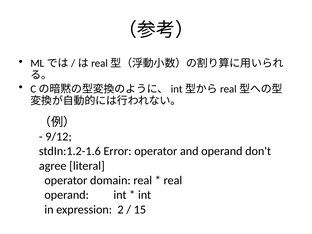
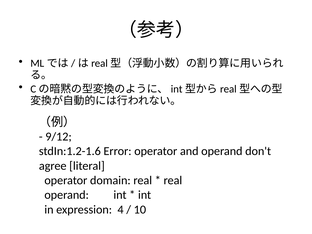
2: 2 -> 4 (121, 210)
15: 15 -> 10 (140, 210)
